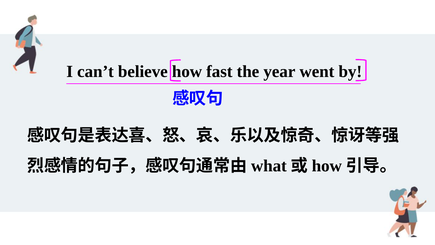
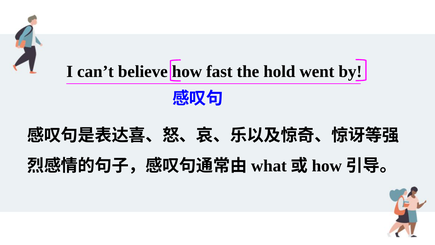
year: year -> hold (279, 71)
